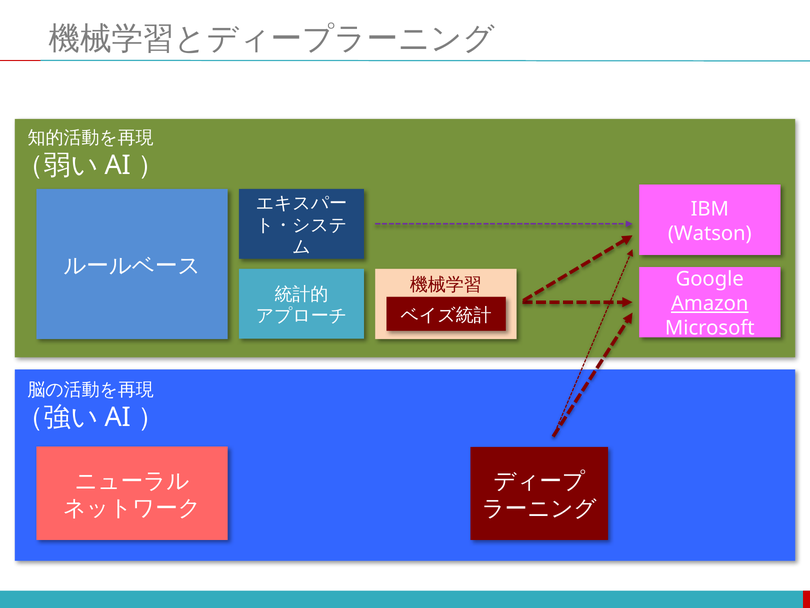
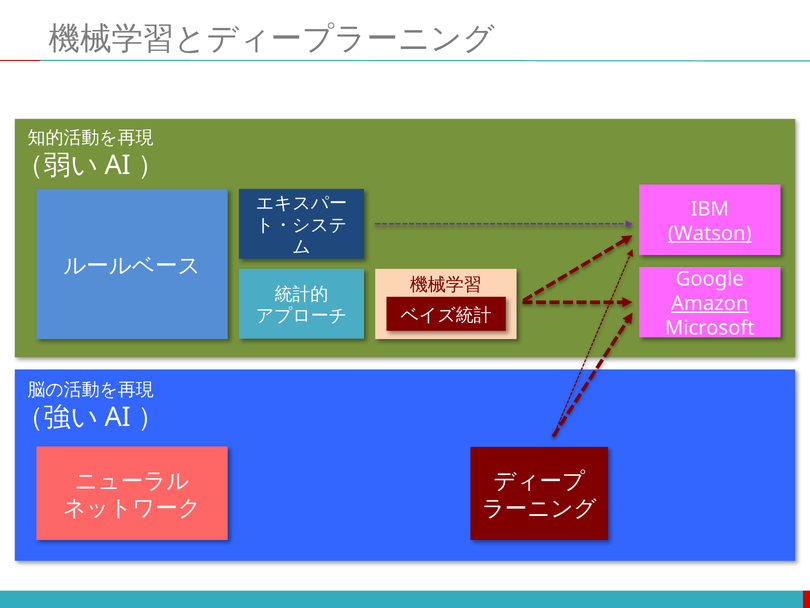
Watson underline: none -> present (710, 233)
